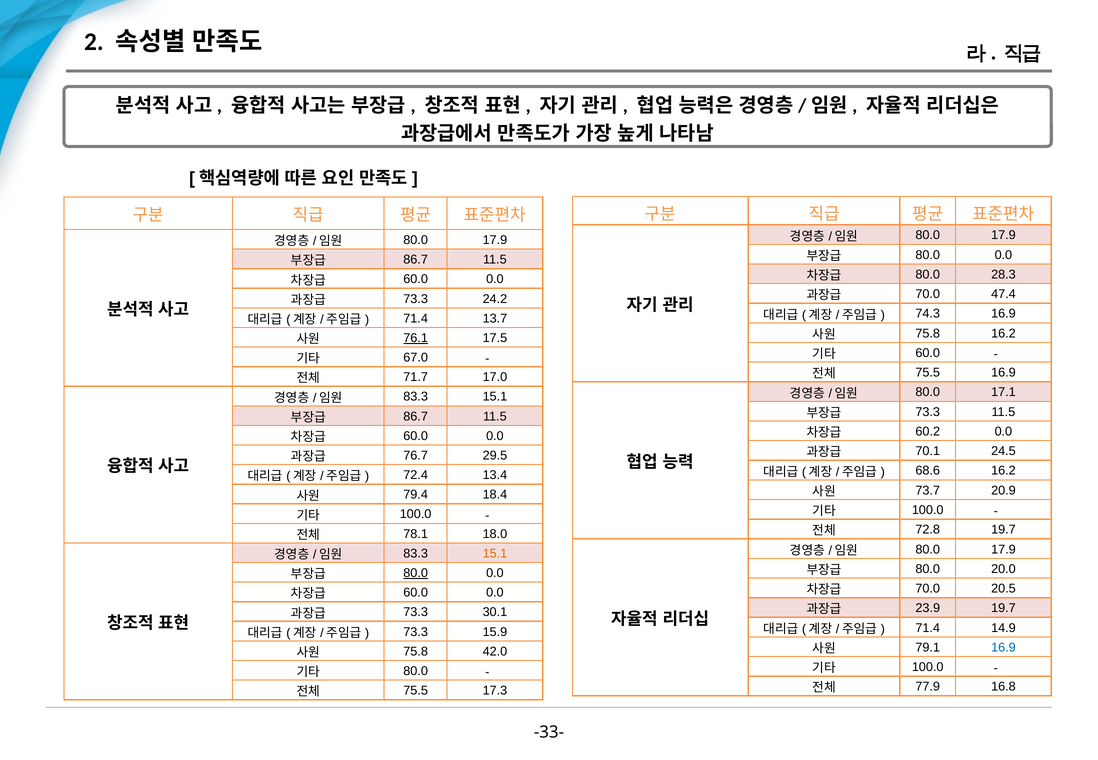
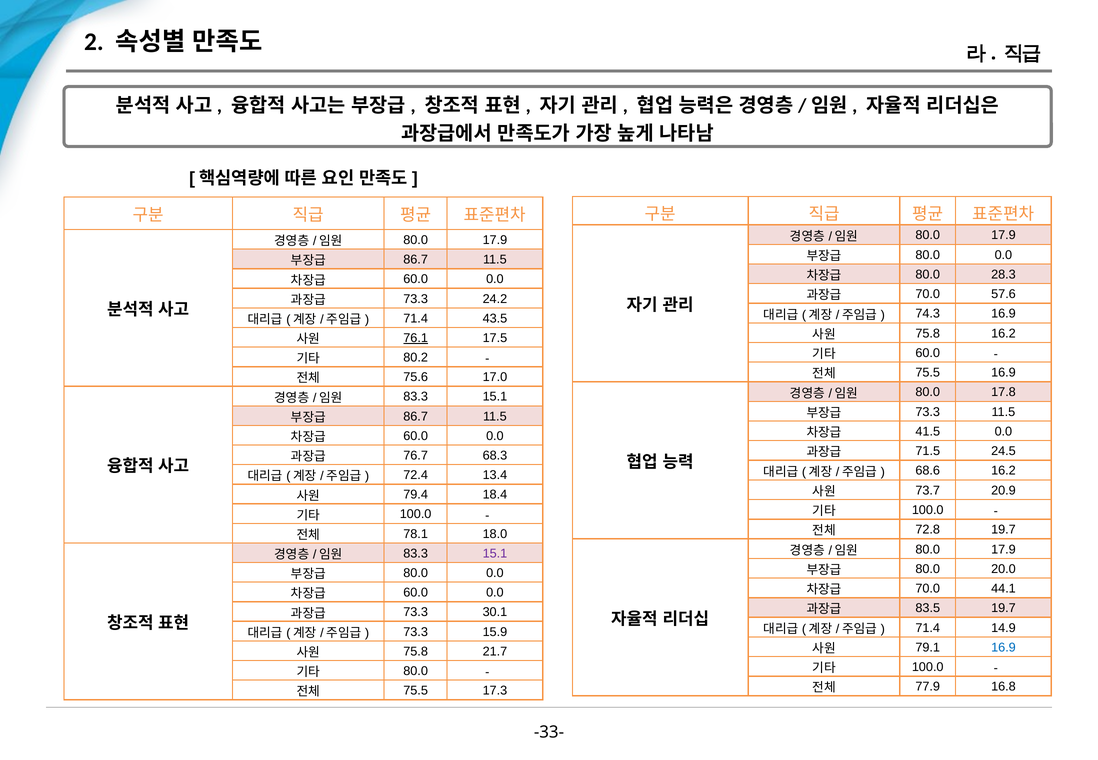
47.4: 47.4 -> 57.6 (1003, 294)
13.7: 13.7 -> 43.5 (495, 318)
67.0: 67.0 -> 80.2 (416, 358)
71.7: 71.7 -> 75.6 (416, 377)
17.1: 17.1 -> 17.8 (1003, 392)
60.2: 60.2 -> 41.5 (928, 432)
70.1: 70.1 -> 71.5 (928, 451)
29.5: 29.5 -> 68.3 (495, 456)
15.1 colour: orange -> purple (495, 554)
80.0 underline: present -> none (416, 573)
20.5: 20.5 -> 44.1 (1003, 589)
23.9: 23.9 -> 83.5 (928, 608)
42.0: 42.0 -> 21.7 (495, 652)
